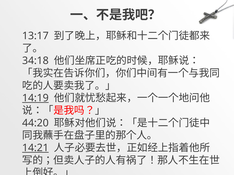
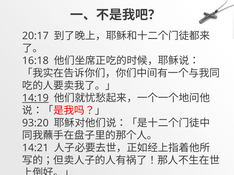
13:17: 13:17 -> 20:17 (35, 36)
34:18: 34:18 -> 16:18 (35, 61)
44:20: 44:20 -> 93:20 (35, 123)
14:21 underline: present -> none (35, 148)
